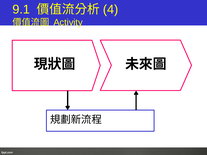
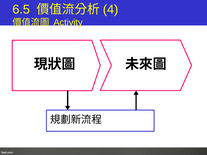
9.1: 9.1 -> 6.5 (21, 10)
